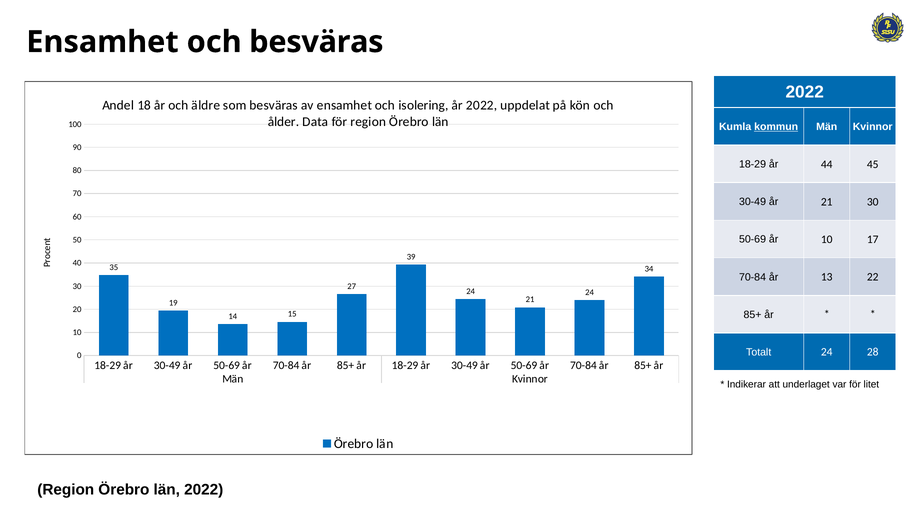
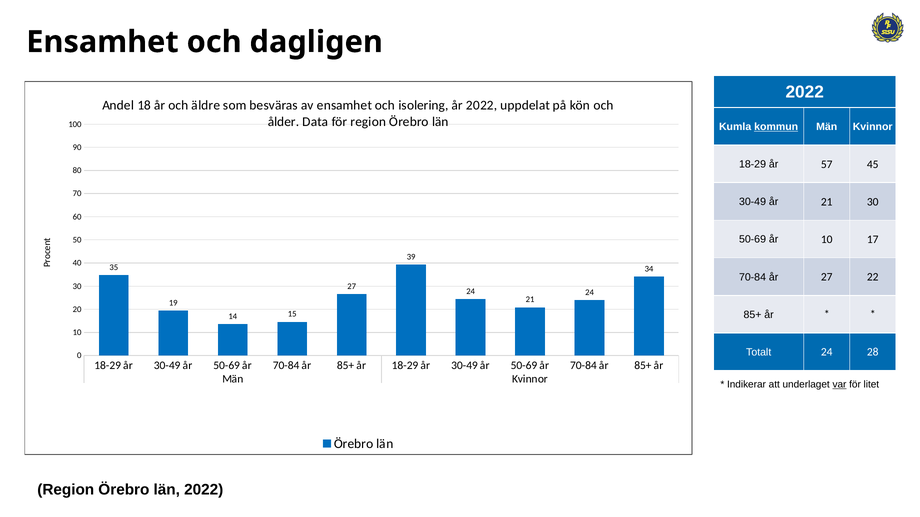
och besväras: besväras -> dagligen (316, 42)
44: 44 -> 57 (827, 164)
år 13: 13 -> 27 (827, 277)
var underline: none -> present (839, 385)
